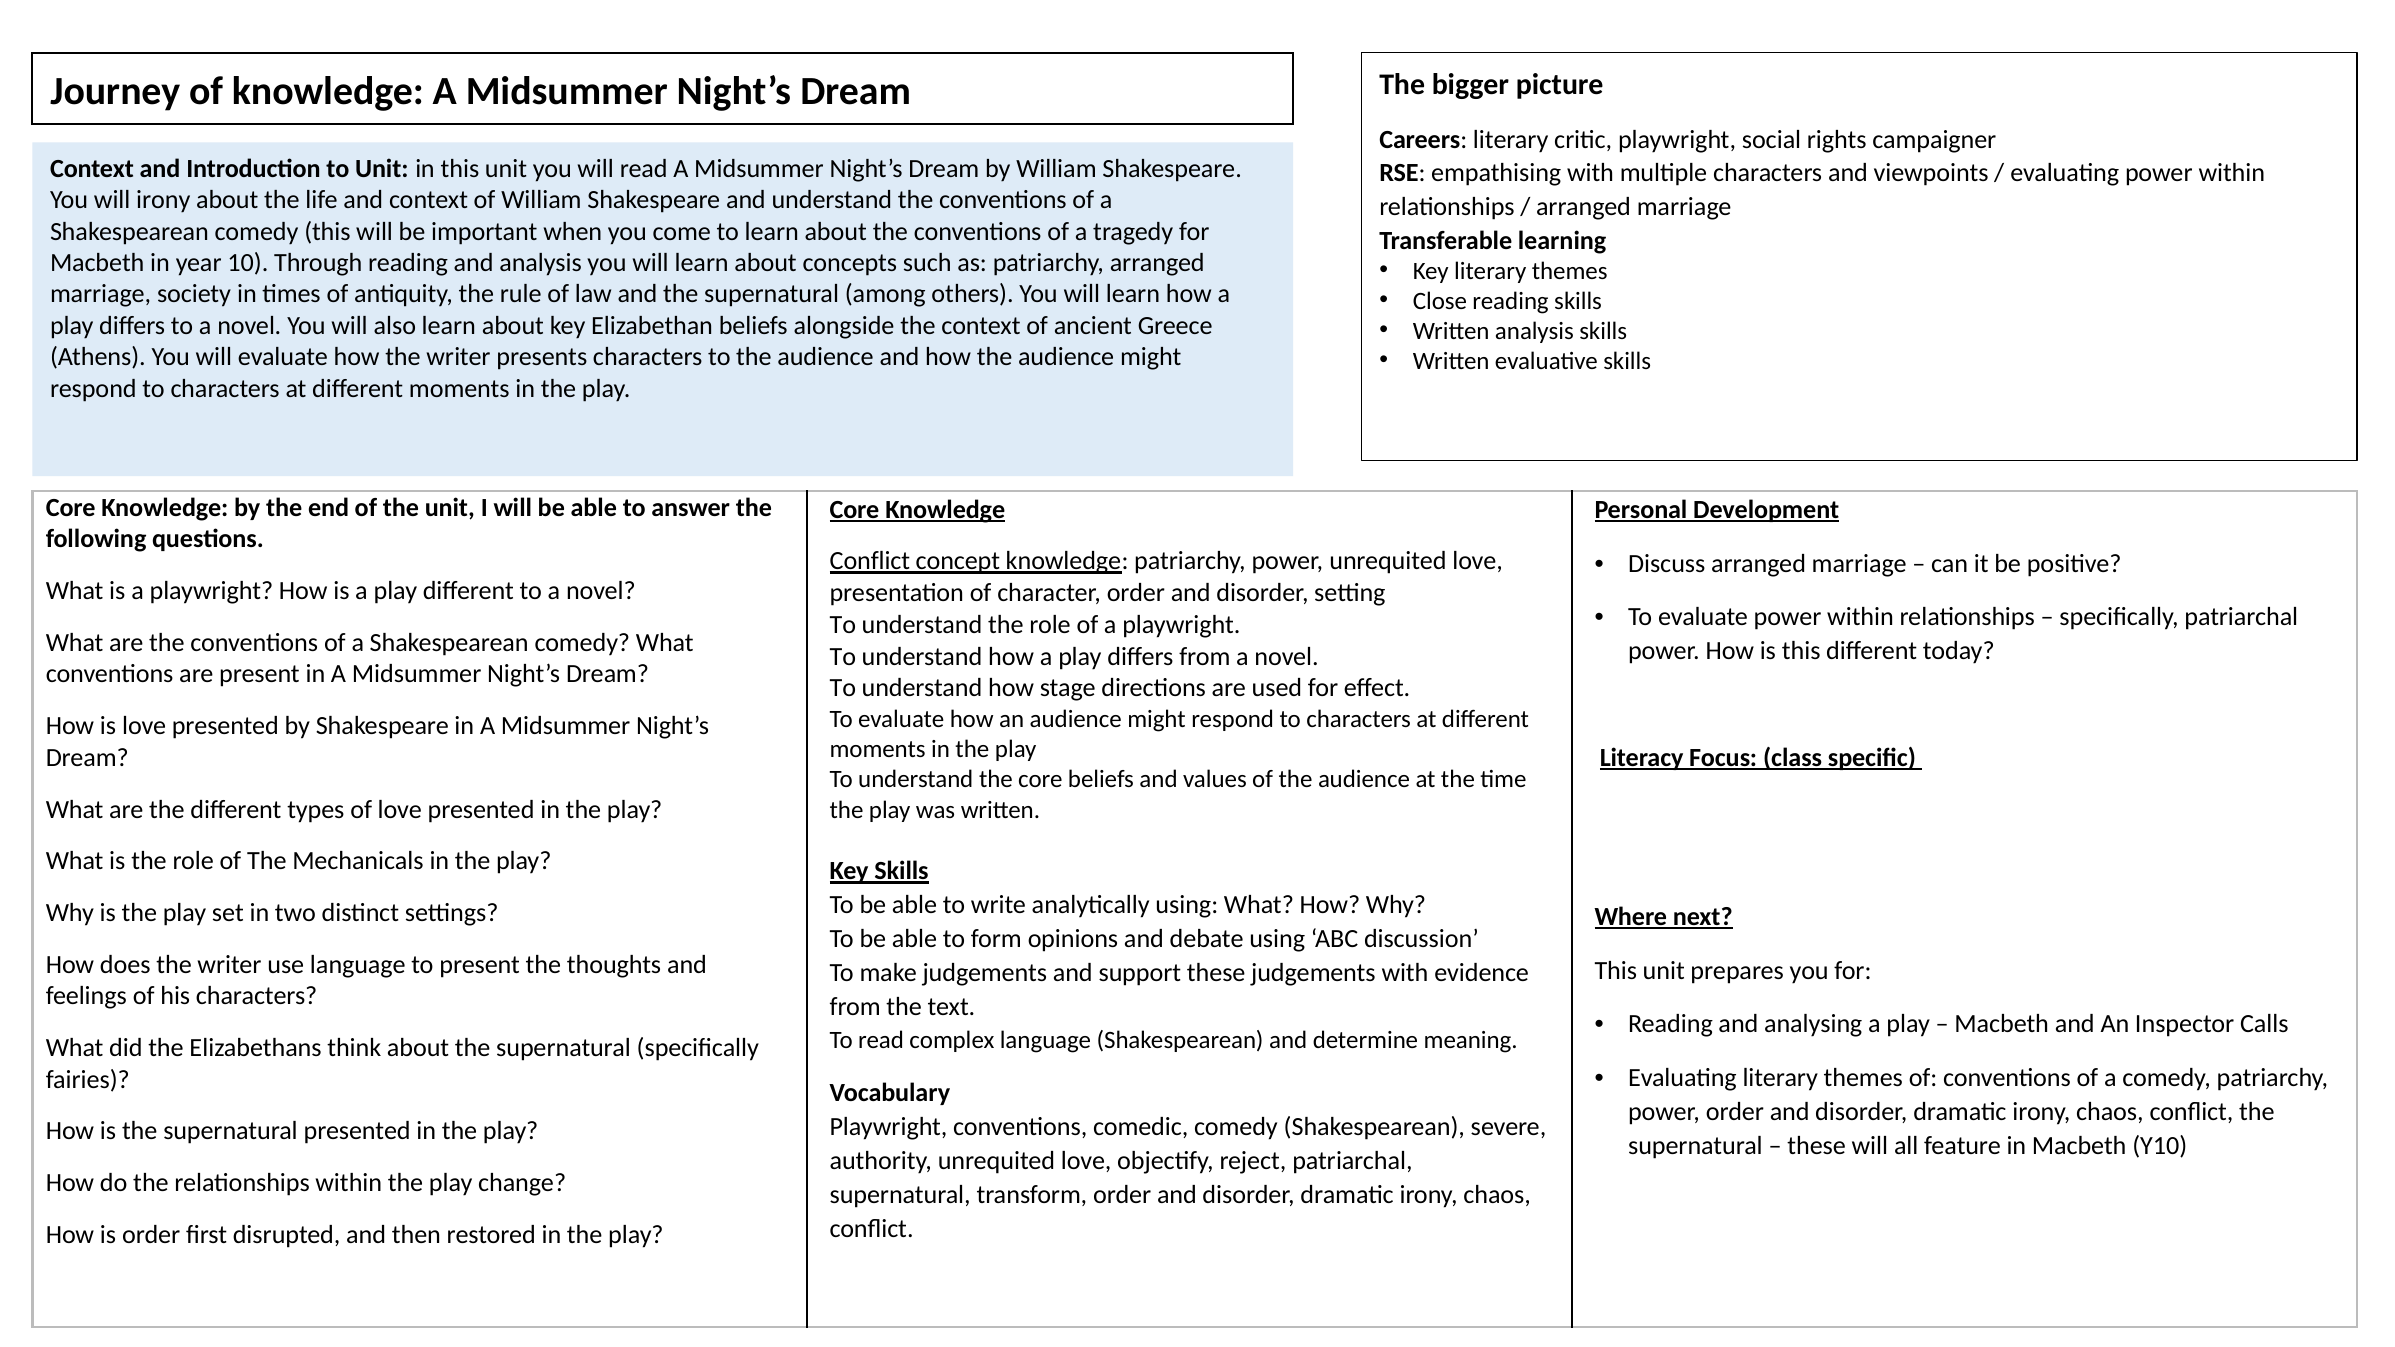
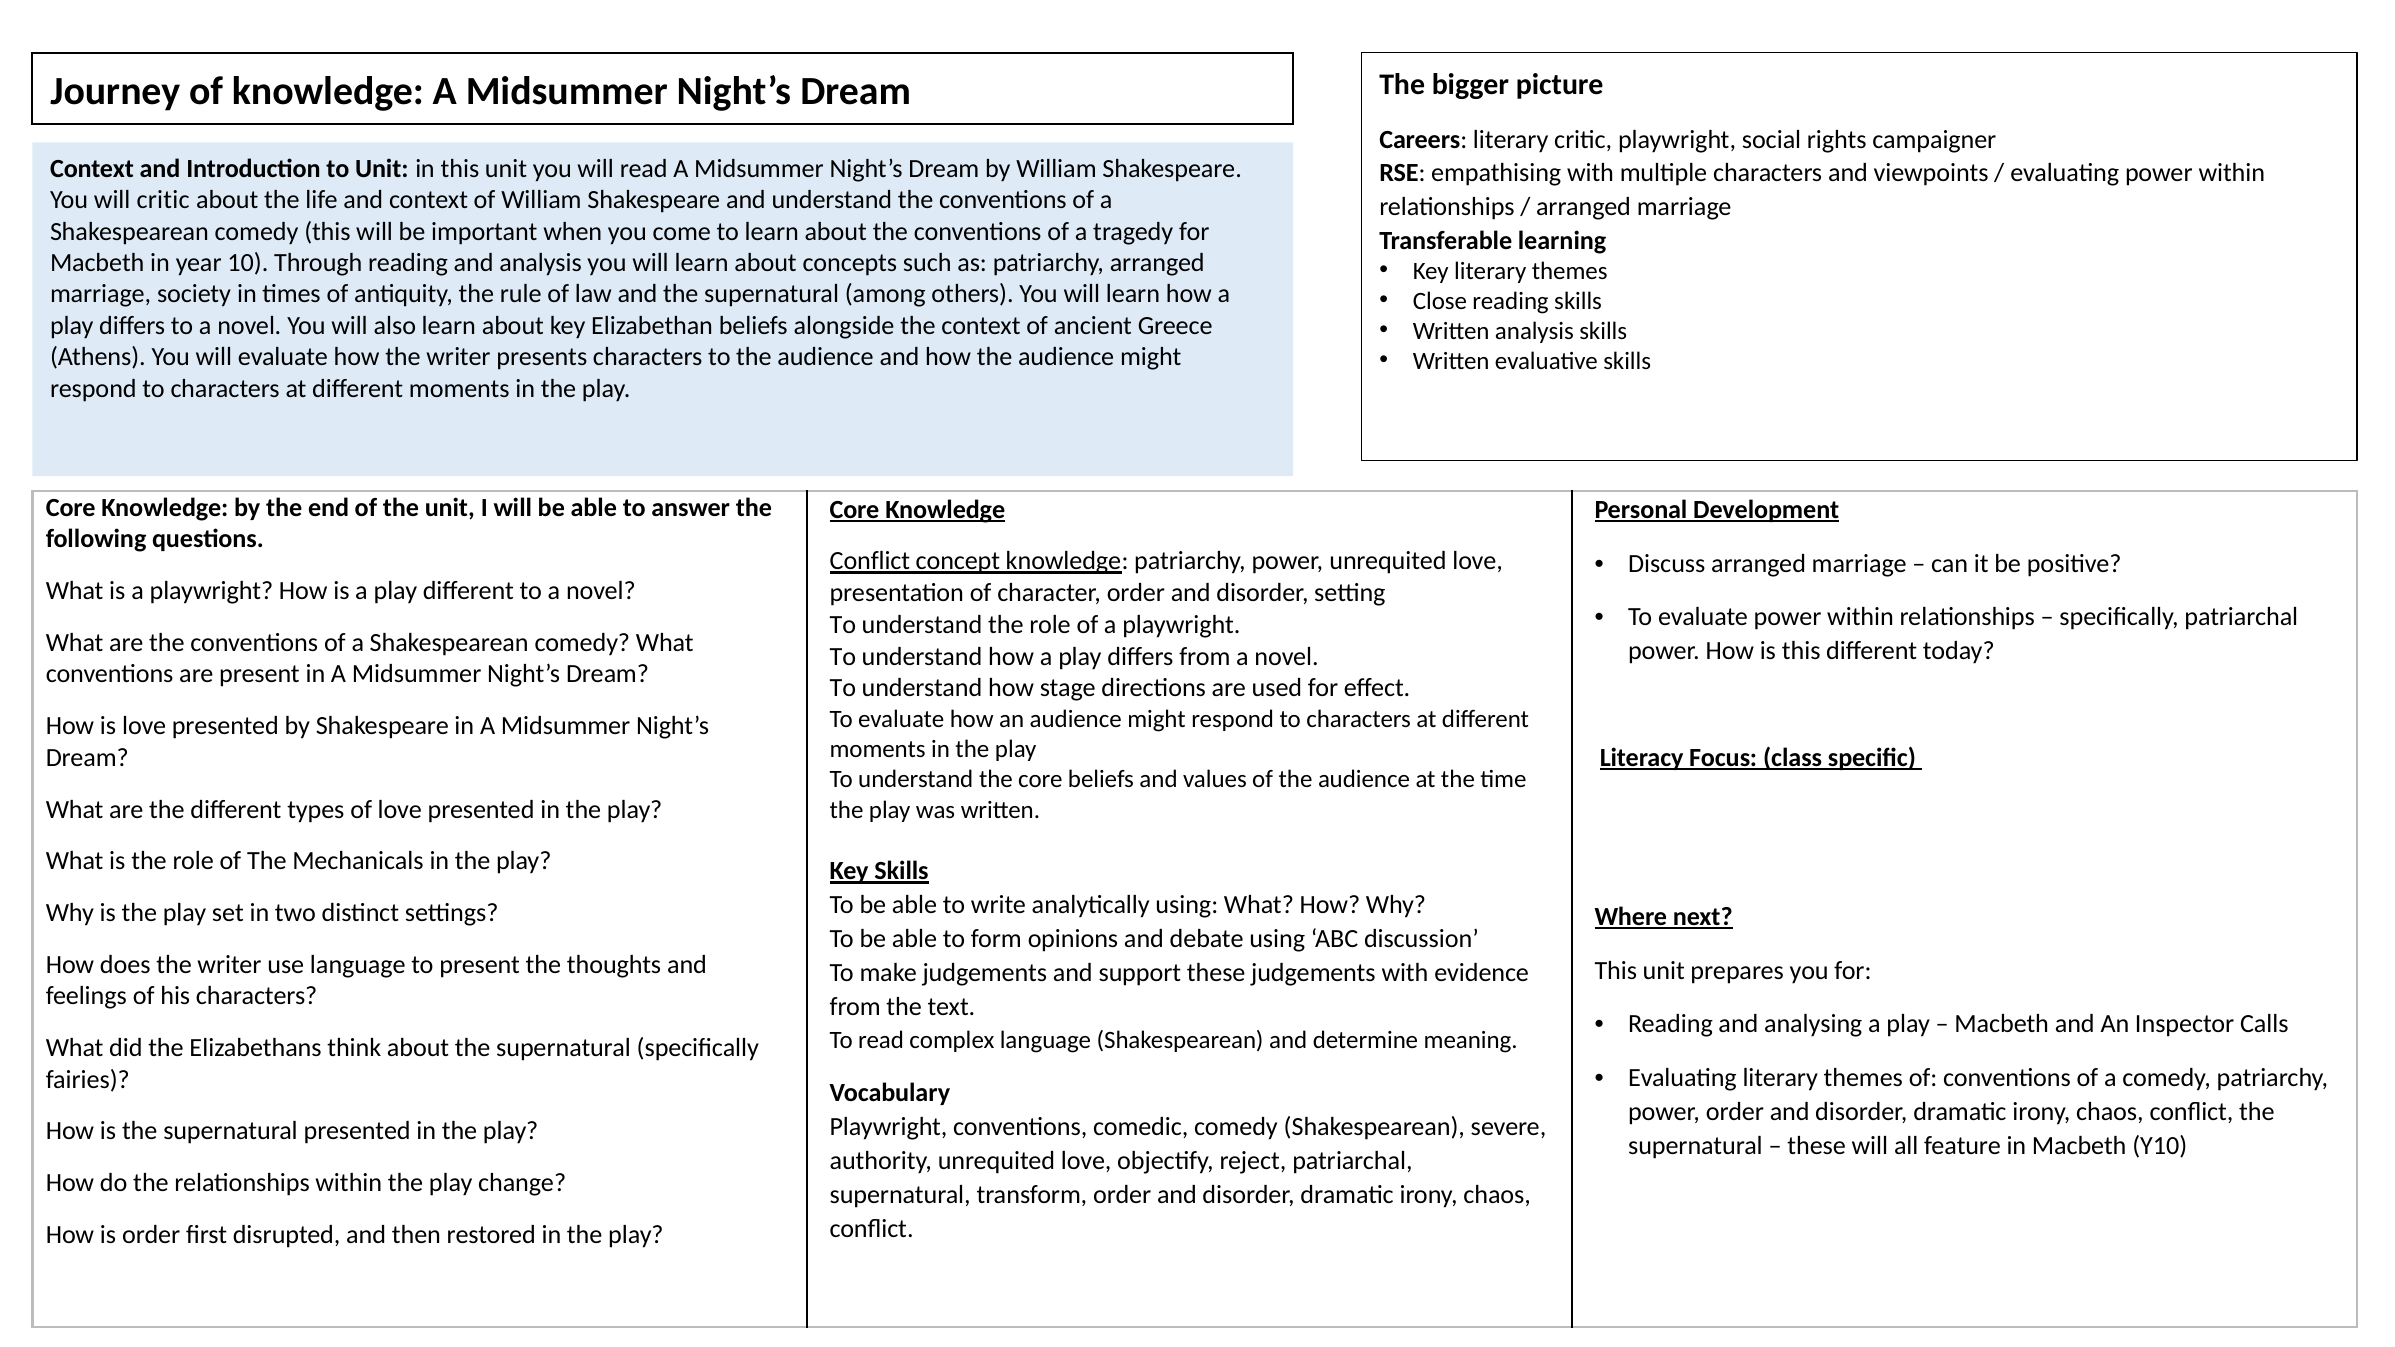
will irony: irony -> critic (163, 200)
